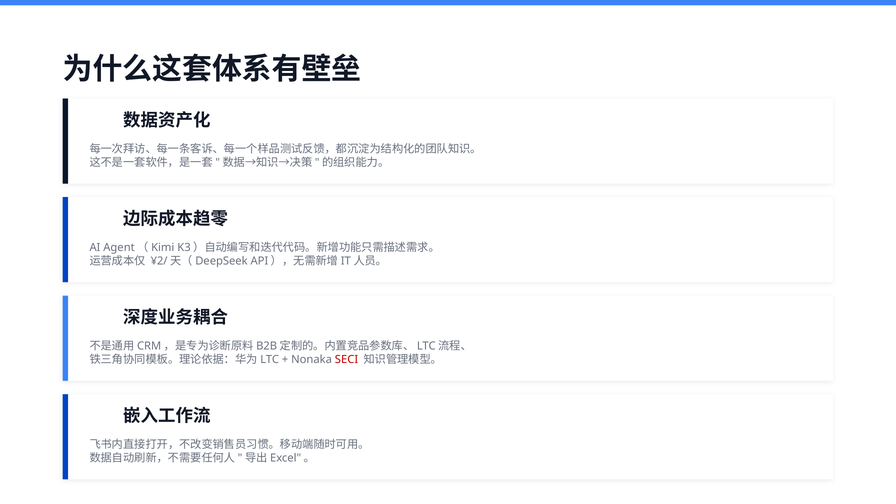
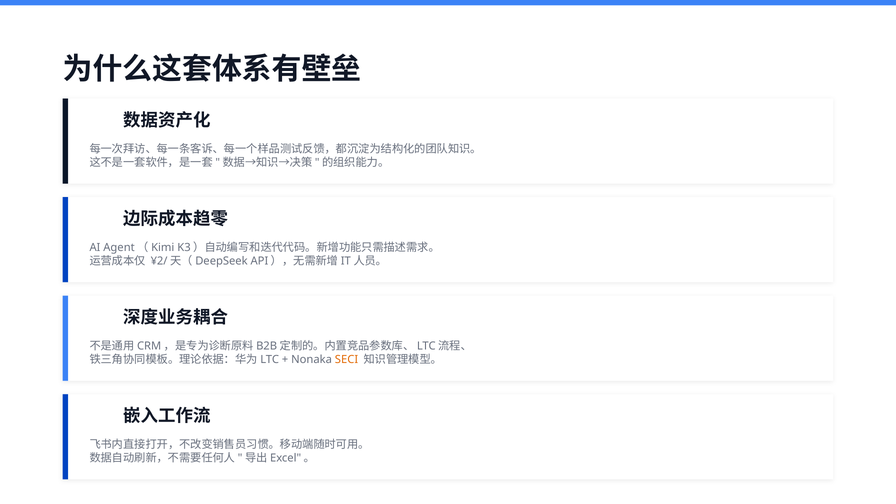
SECI colour: red -> orange (347, 360)
